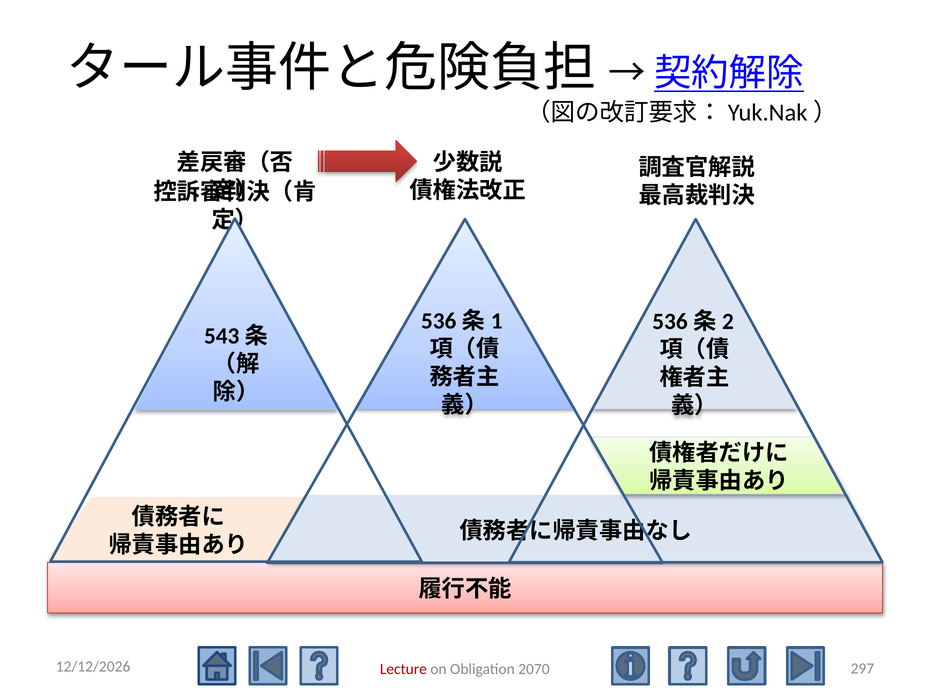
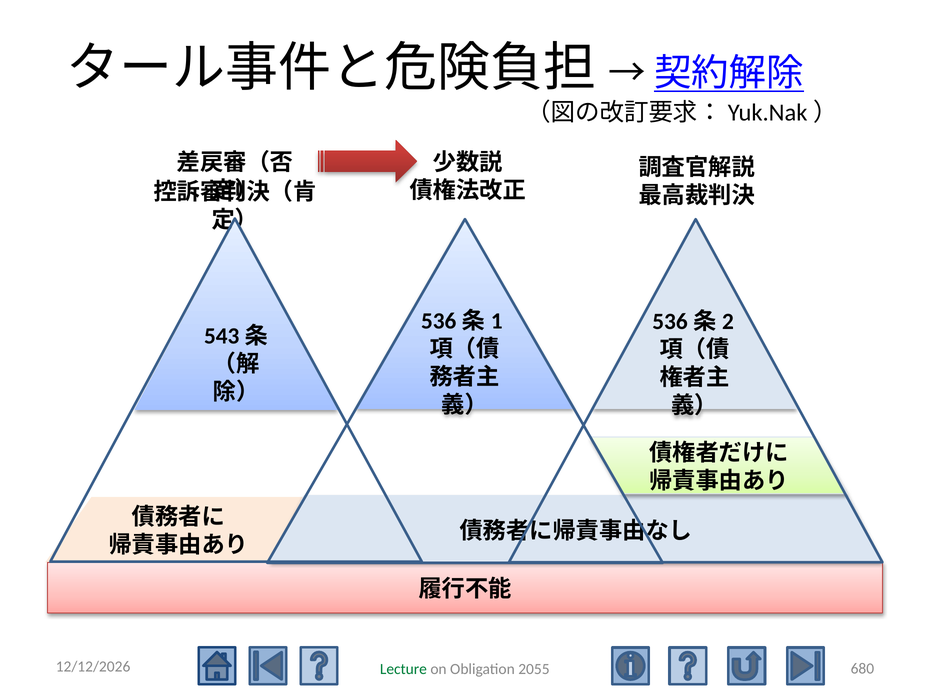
297: 297 -> 680 (862, 668)
Lecture colour: red -> green (403, 668)
2070: 2070 -> 2055 (534, 668)
